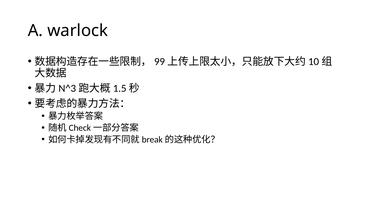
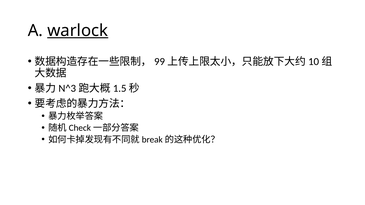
warlock underline: none -> present (78, 31)
